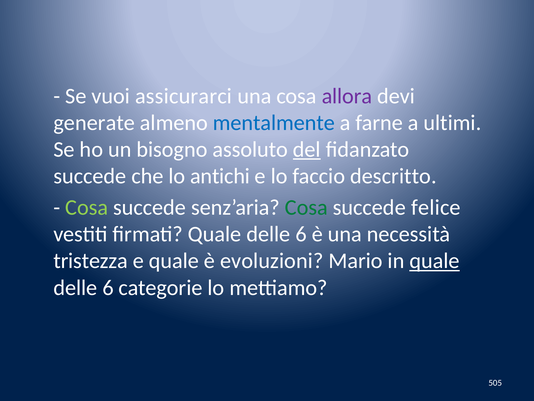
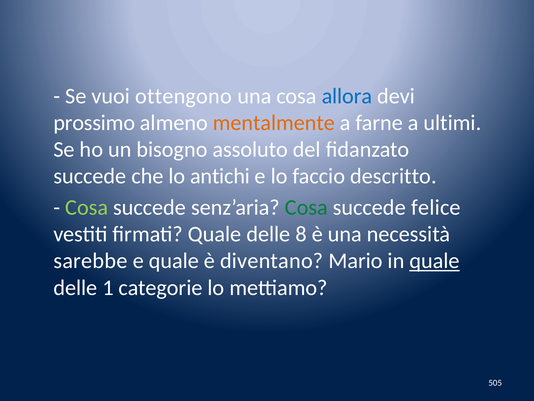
assicurarci: assicurarci -> ottengono (184, 96)
allora colour: purple -> blue (347, 96)
generate: generate -> prossimo (94, 123)
mentalmente colour: blue -> orange (274, 123)
del underline: present -> none (307, 149)
firmati Quale delle 6: 6 -> 8 (301, 234)
tristezza: tristezza -> sarebbe (90, 261)
evoluzioni: evoluzioni -> diventano (272, 261)
6: 6 -> 1 (108, 287)
